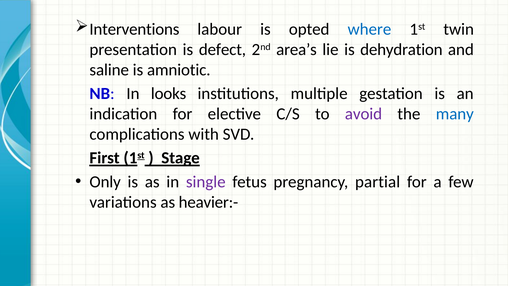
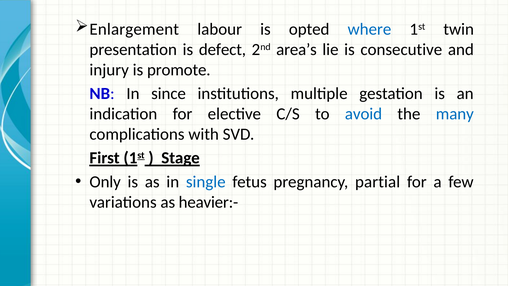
Interventions: Interventions -> Enlargement (134, 29)
dehydration: dehydration -> consecutive (401, 49)
saline: saline -> injury (109, 70)
amniotic: amniotic -> promote (179, 70)
looks: looks -> since (169, 94)
avoid colour: purple -> blue (363, 114)
single colour: purple -> blue (206, 182)
